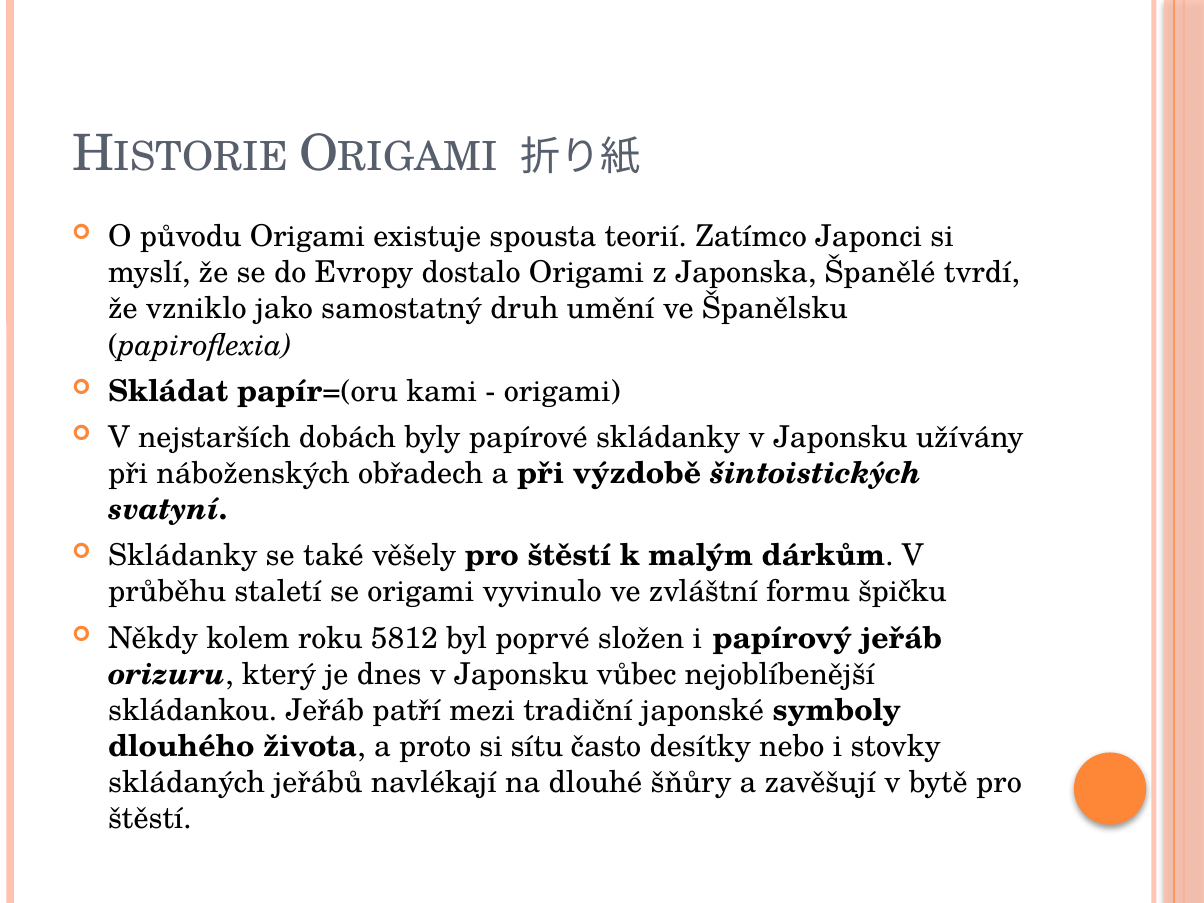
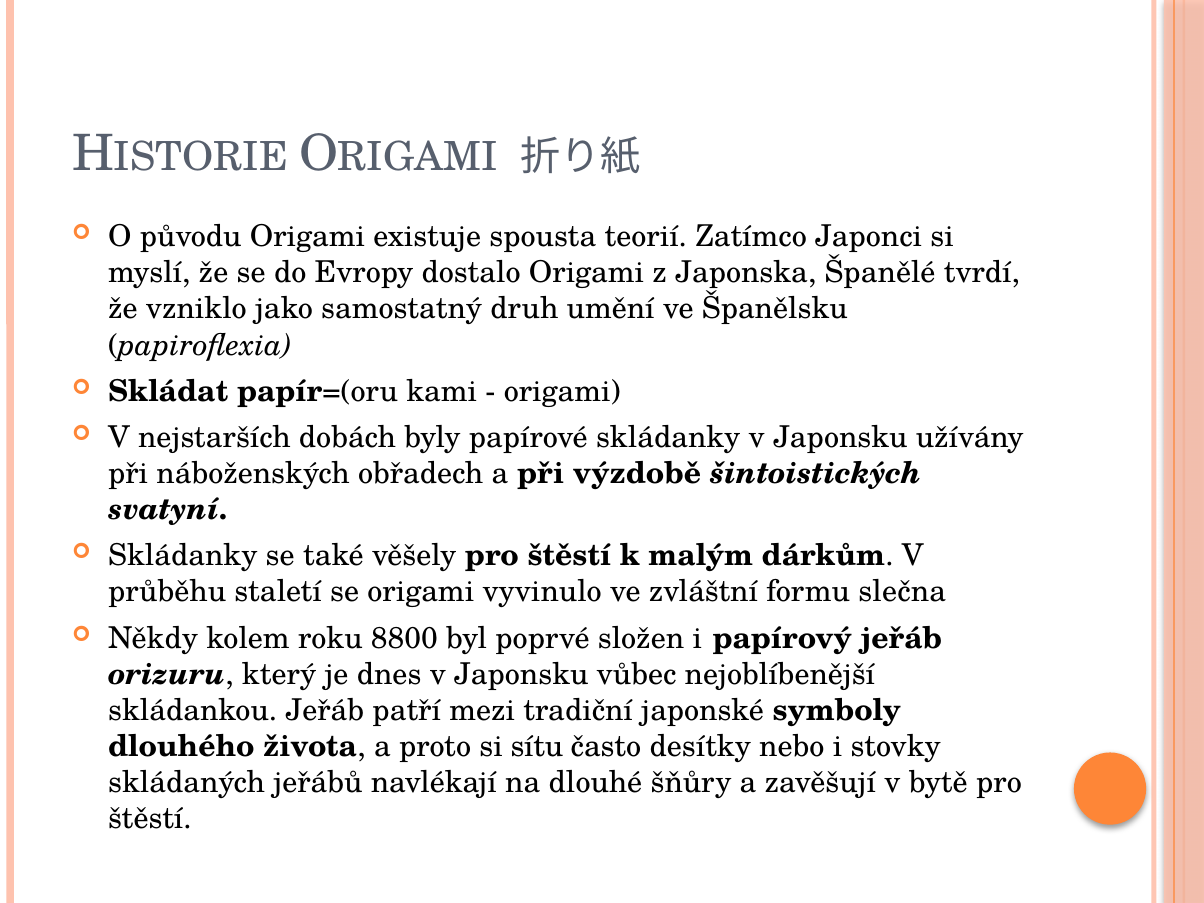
špičku: špičku -> slečna (902, 592)
5812: 5812 -> 8800 (404, 638)
